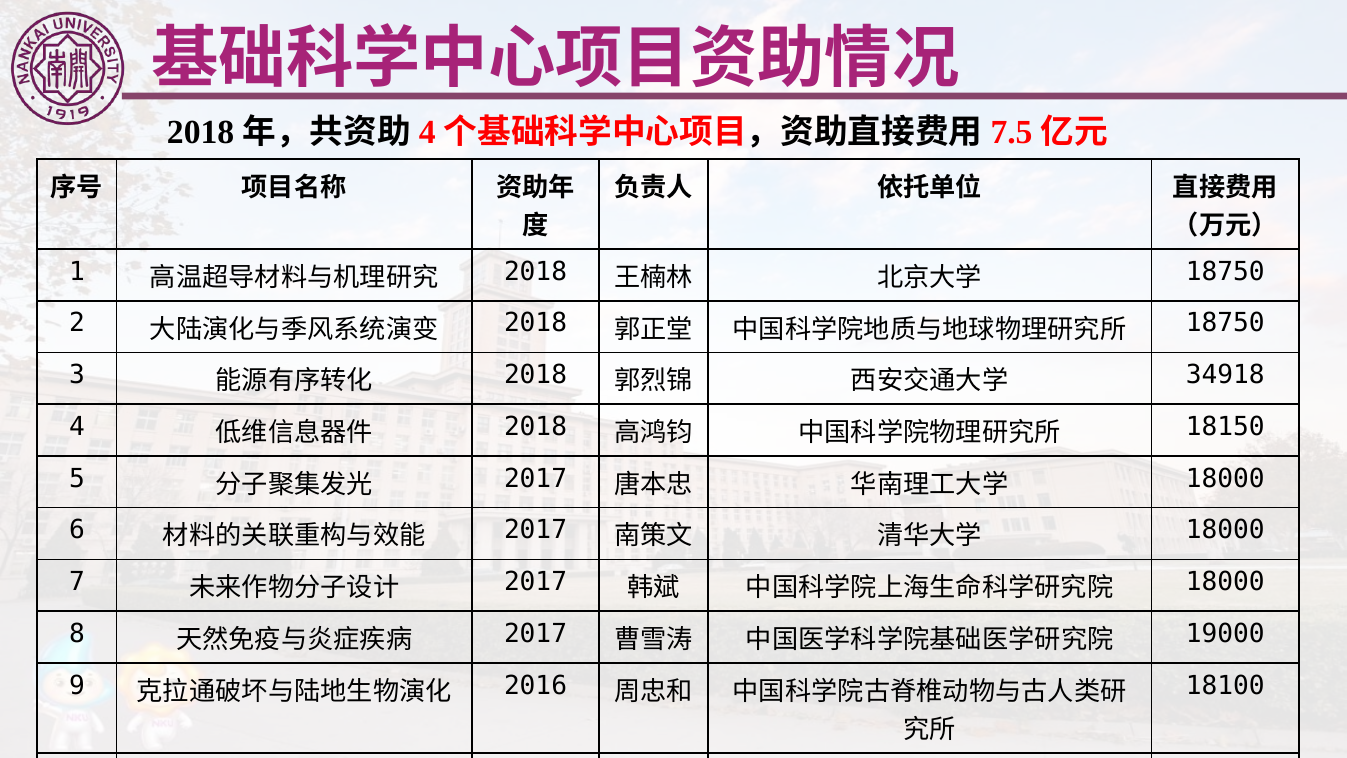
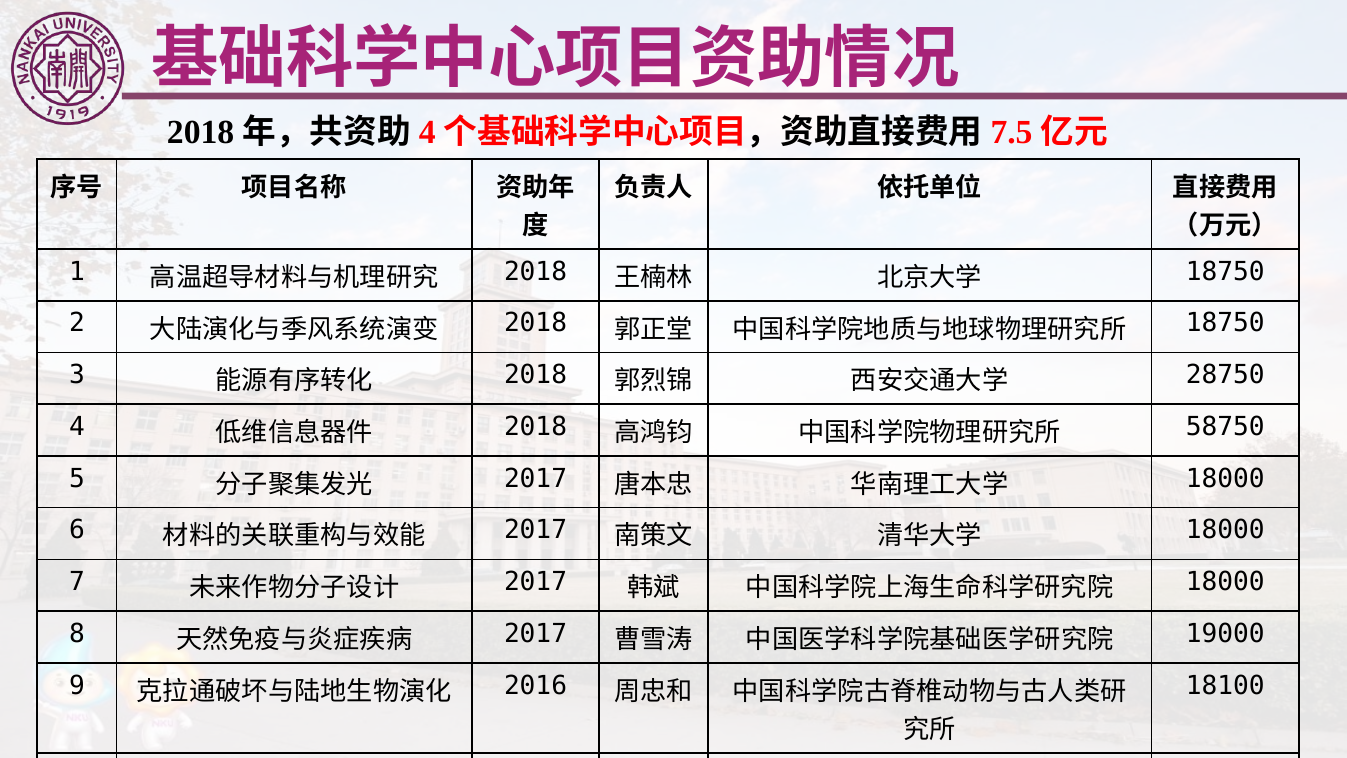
34918: 34918 -> 28750 (1225, 375)
18150: 18150 -> 58750 (1225, 427)
